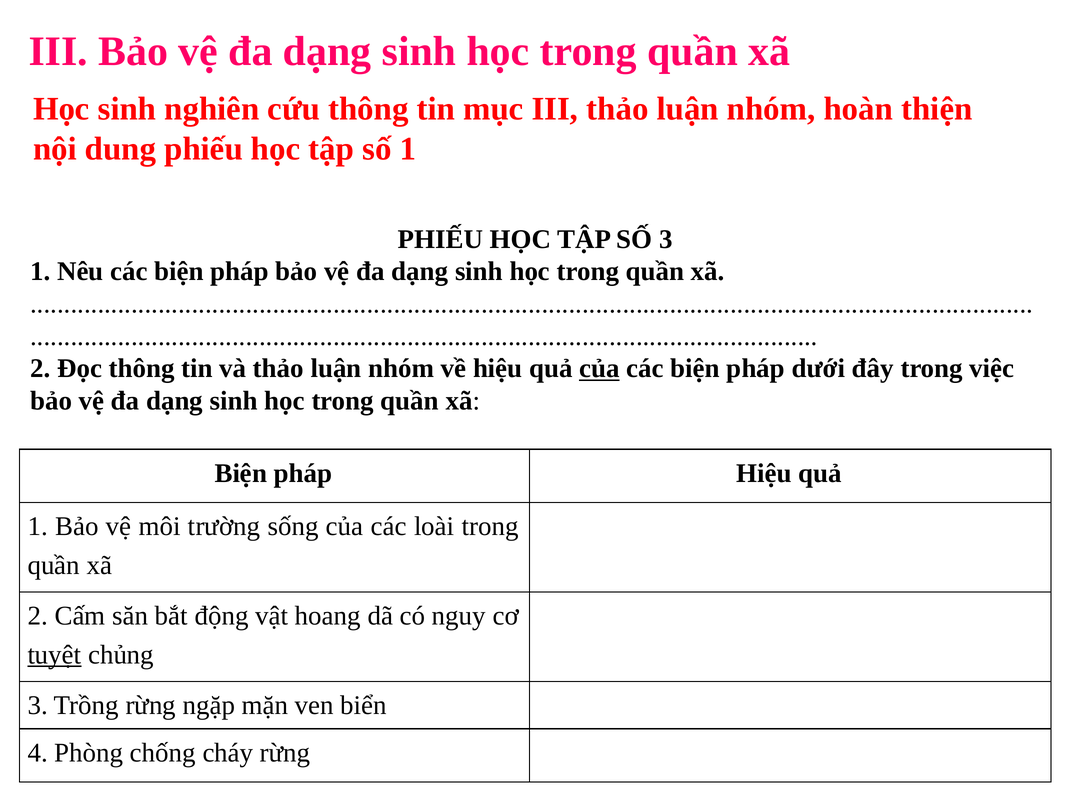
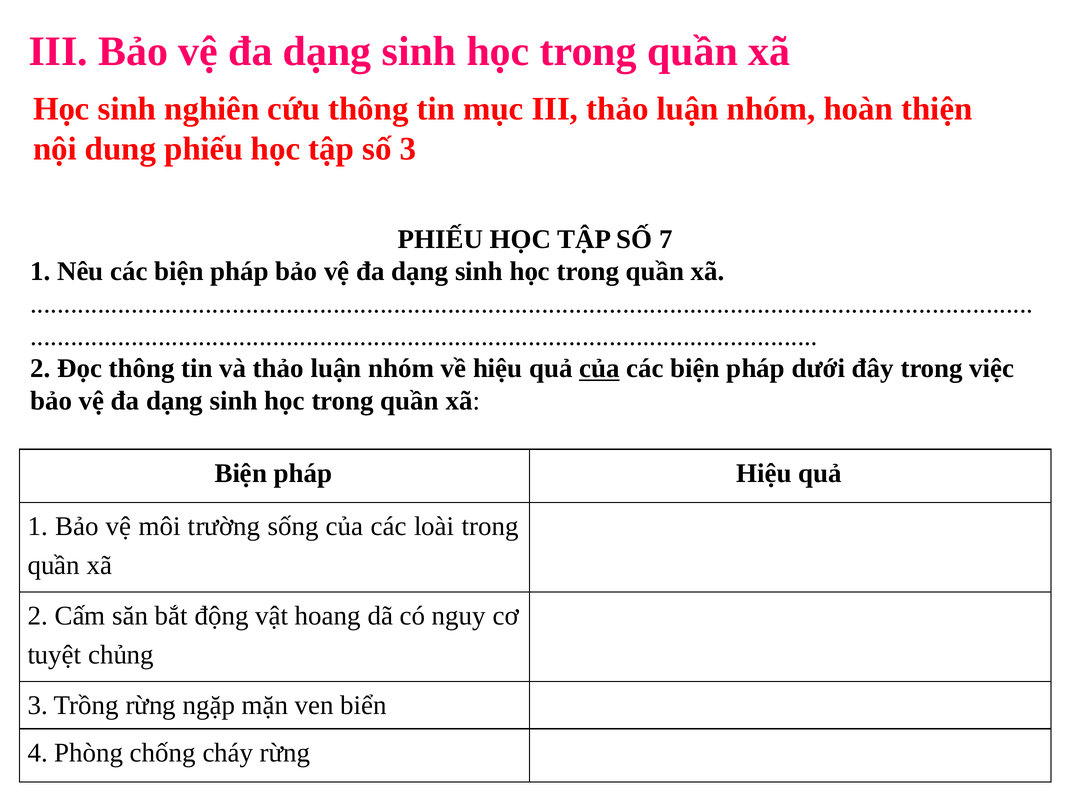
số 1: 1 -> 3 (408, 149)
SỐ 3: 3 -> 7 (666, 239)
tuyệt underline: present -> none (54, 654)
